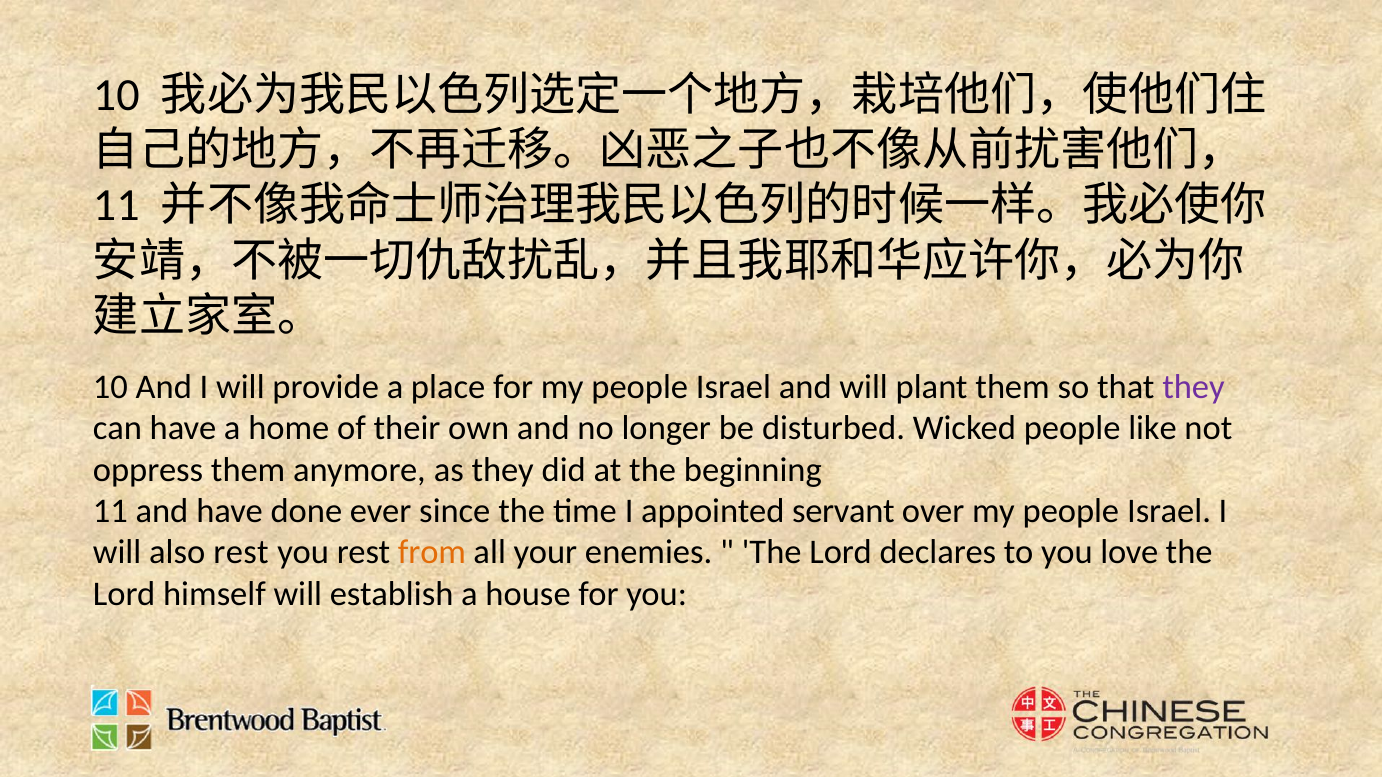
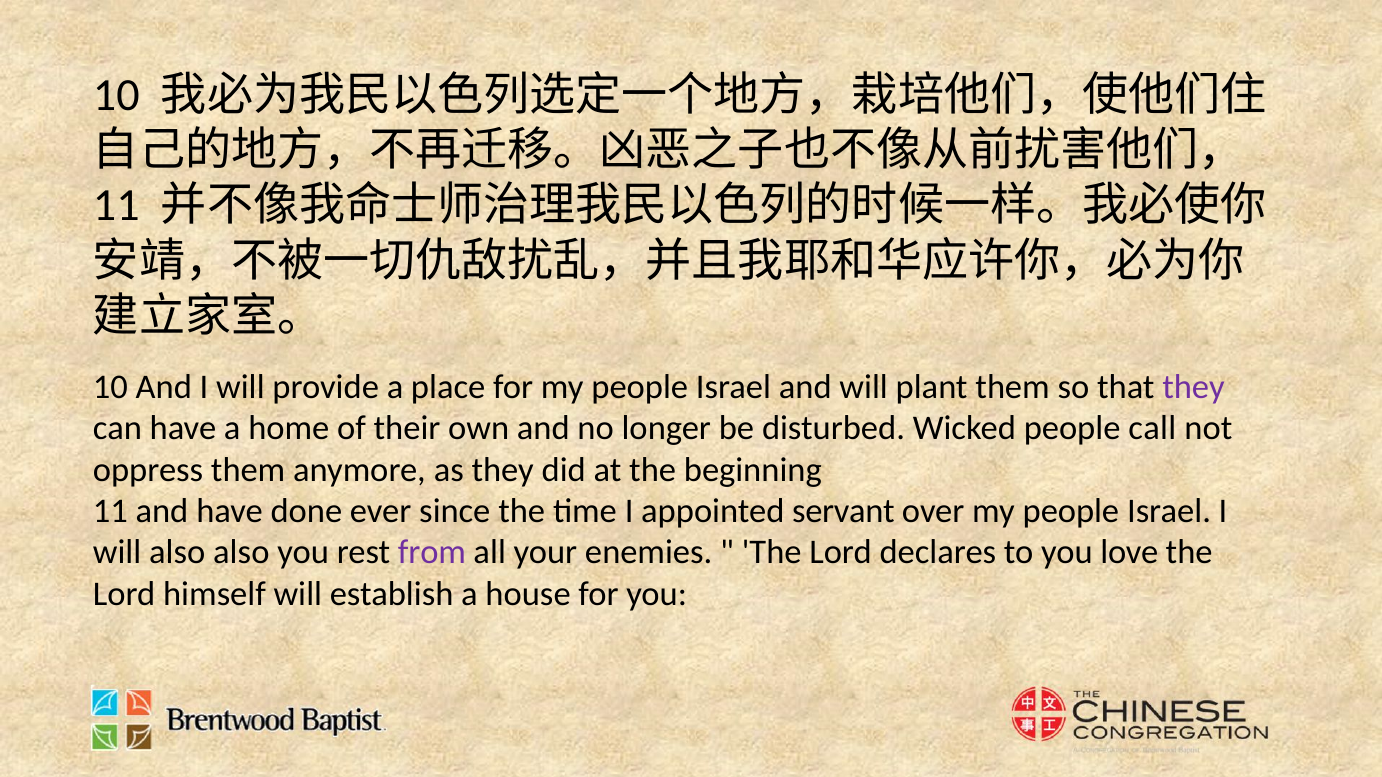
like: like -> call (1152, 428)
also rest: rest -> also (241, 553)
from colour: orange -> purple (432, 553)
